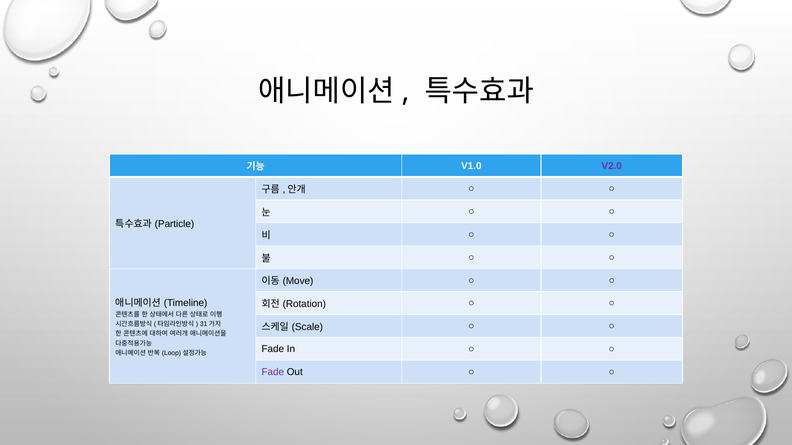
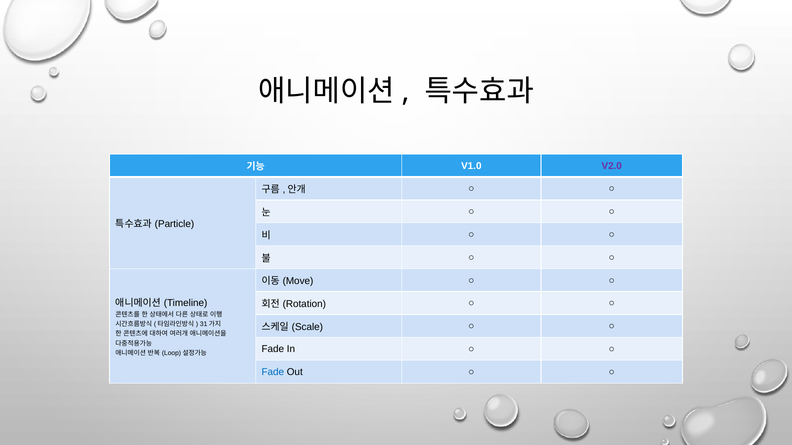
Fade colour: purple -> blue (273, 372)
